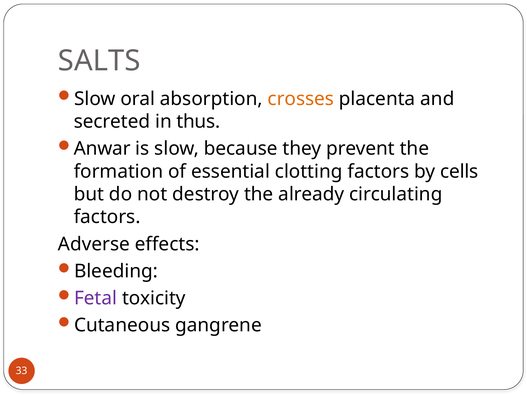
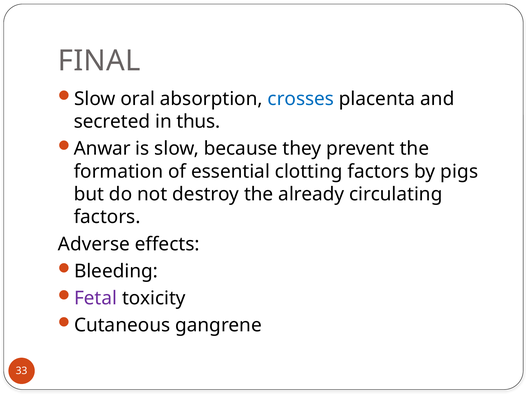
SALTS: SALTS -> FINAL (99, 61)
crosses colour: orange -> blue (301, 99)
cells: cells -> pigs (459, 172)
